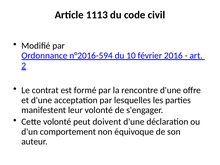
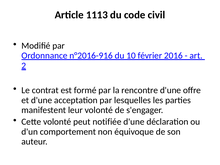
n°2016-594: n°2016-594 -> n°2016-916 (91, 56)
doivent: doivent -> notifiée (107, 122)
